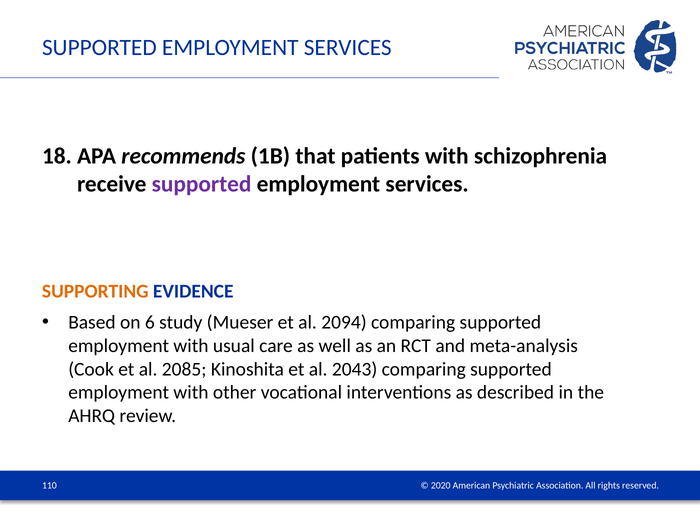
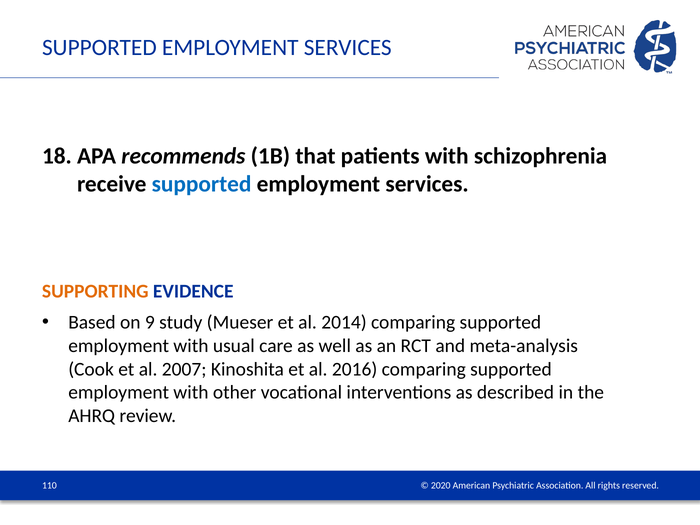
supported colour: purple -> blue (202, 184)
6: 6 -> 9 (150, 322)
2094: 2094 -> 2014 (344, 322)
2085: 2085 -> 2007 (184, 369)
2043: 2043 -> 2016 (355, 369)
